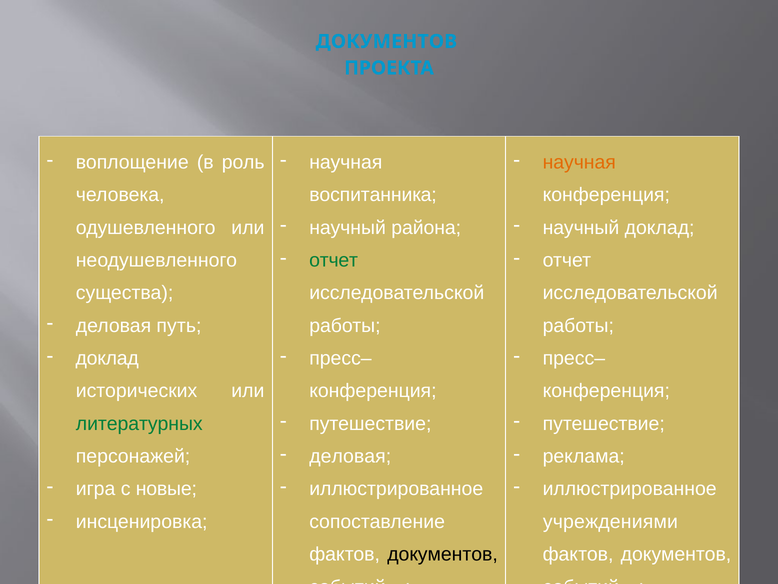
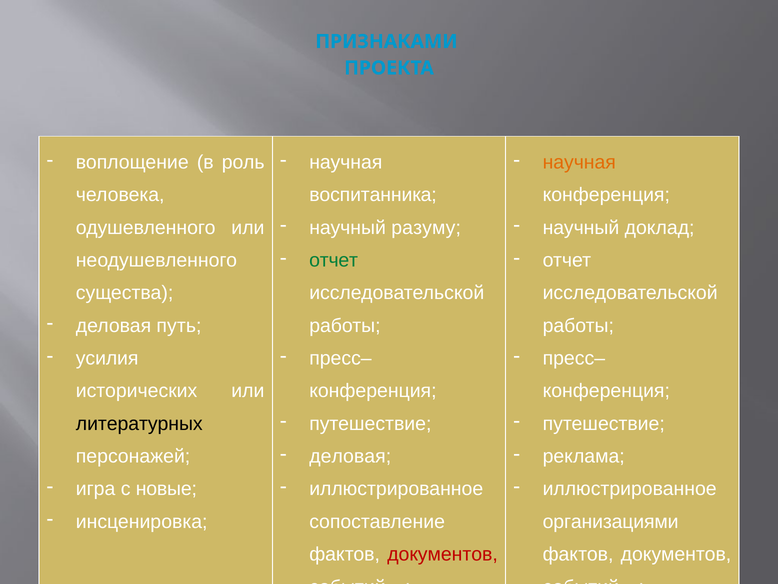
ДОКУМЕНТОВ: ДОКУМЕНТОВ -> ПРИЗНАКАМИ (386, 41)
района: района -> разуму (426, 227)
доклад: доклад -> усилия (107, 358)
литературных colour: green -> black (139, 423)
учреждениями: учреждениями -> организациями (611, 521)
документов colour: black -> red (443, 554)
